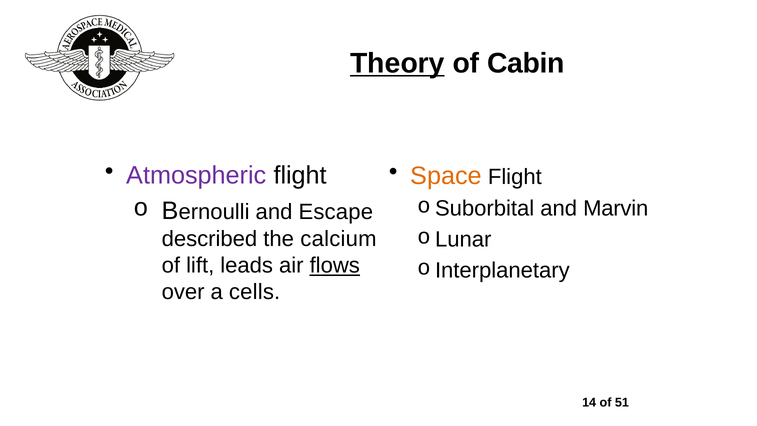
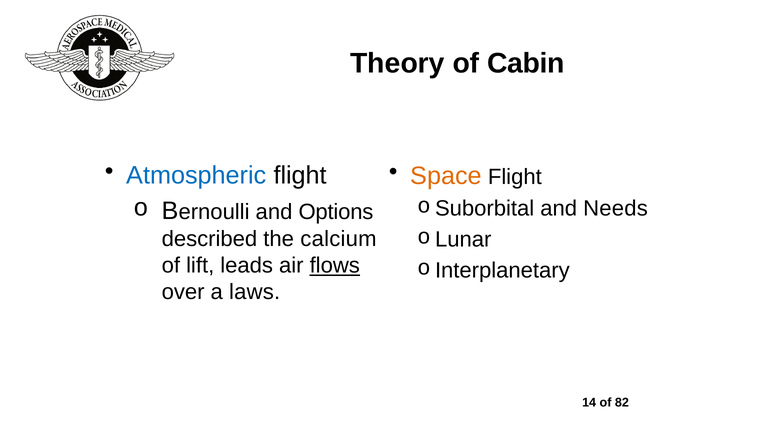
Theory underline: present -> none (397, 63)
Atmospheric colour: purple -> blue (196, 175)
Marvin: Marvin -> Needs (615, 208)
Escape: Escape -> Options (336, 212)
cells: cells -> laws (255, 292)
51: 51 -> 82 (622, 402)
